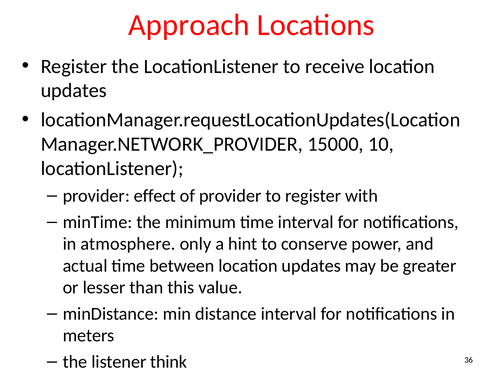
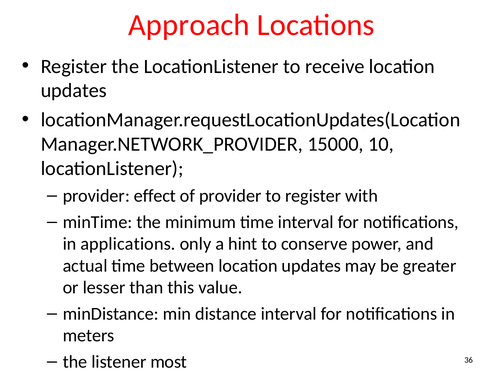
atmosphere: atmosphere -> applications (128, 244)
think: think -> most (169, 362)
